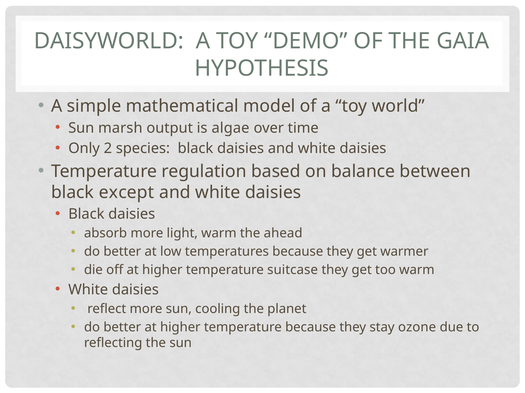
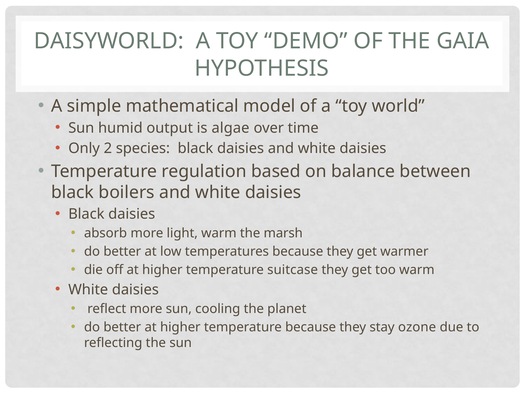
marsh: marsh -> humid (120, 128)
except: except -> boilers (127, 193)
ahead: ahead -> marsh (283, 234)
